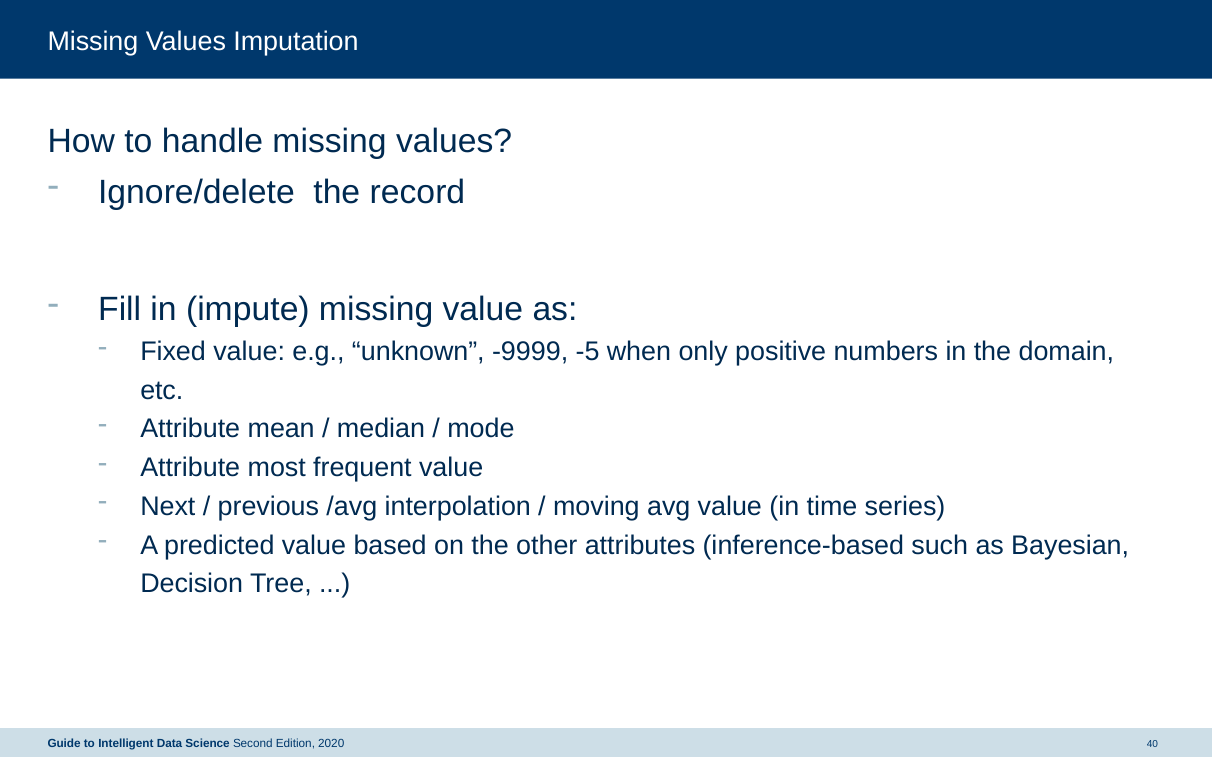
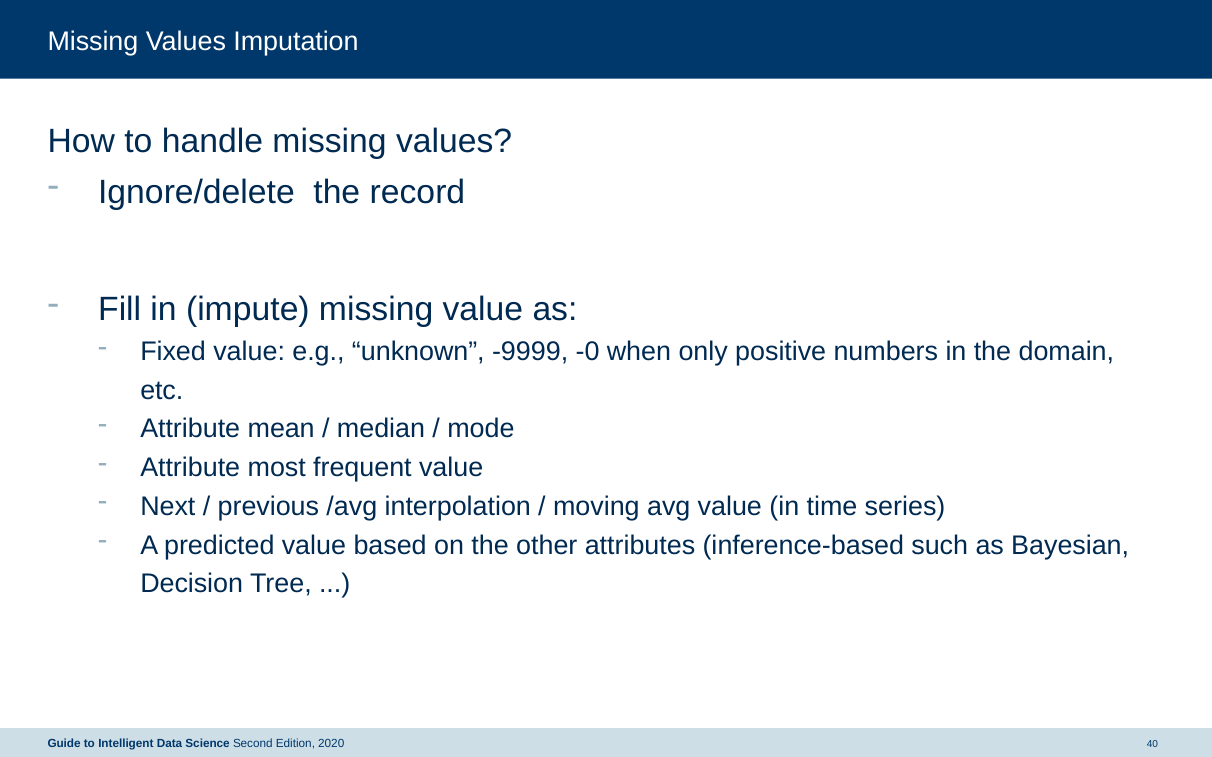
-5: -5 -> -0 (588, 352)
